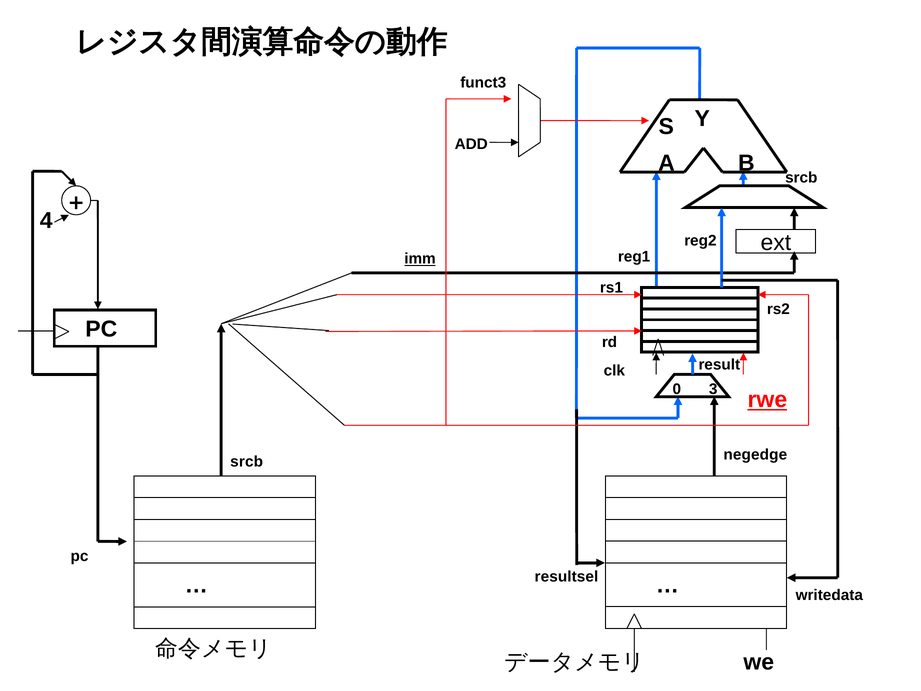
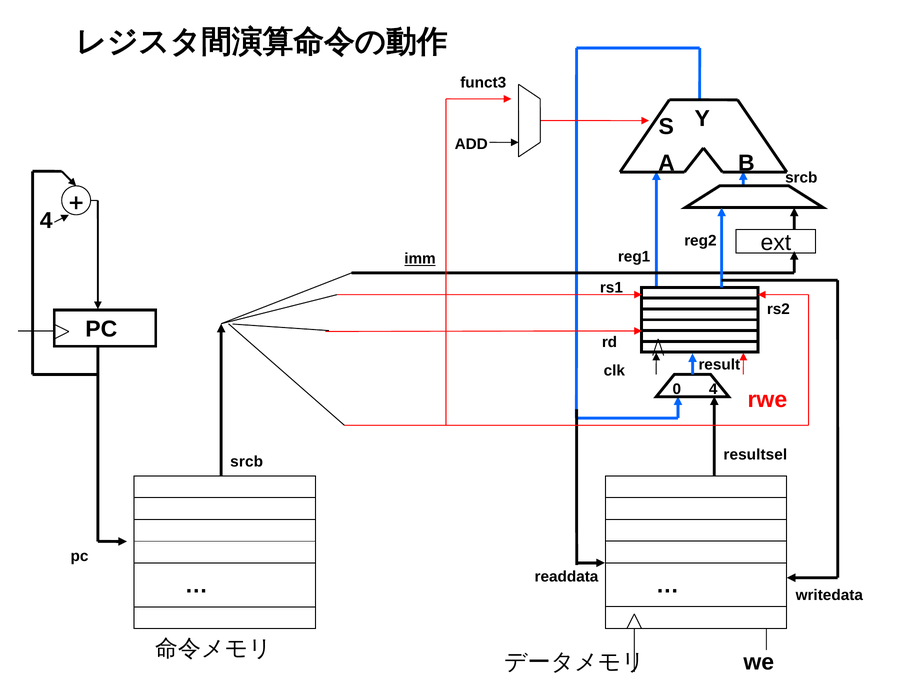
0 3: 3 -> 4 (713, 389)
rwe underline: present -> none (767, 400)
negedge: negedge -> resultsel (755, 454)
resultsel: resultsel -> readdata (567, 576)
